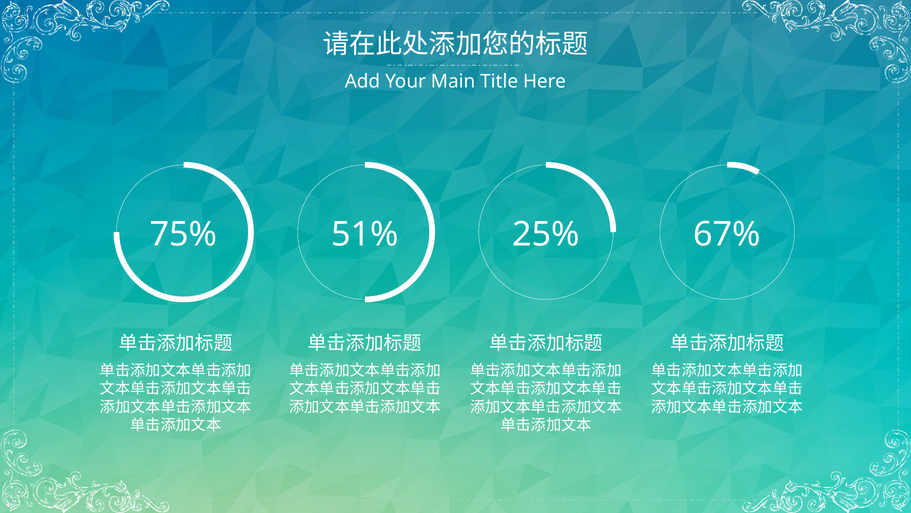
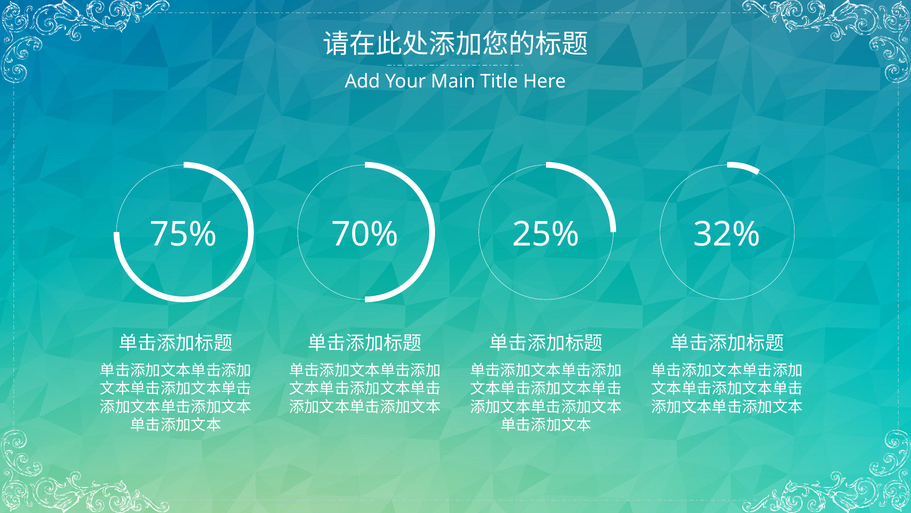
51%: 51% -> 70% (365, 234)
67%: 67% -> 32% (727, 234)
